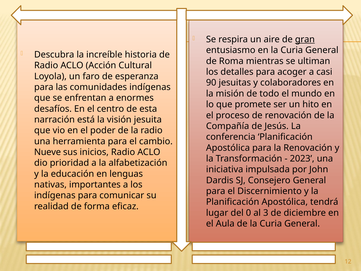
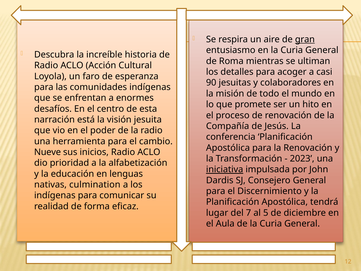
iniciativa underline: none -> present (225, 169)
importantes: importantes -> culmination (95, 185)
0: 0 -> 7 (249, 213)
3: 3 -> 5 (266, 213)
